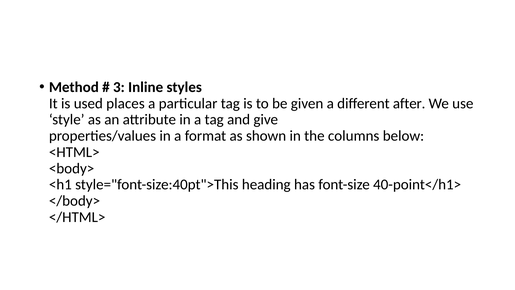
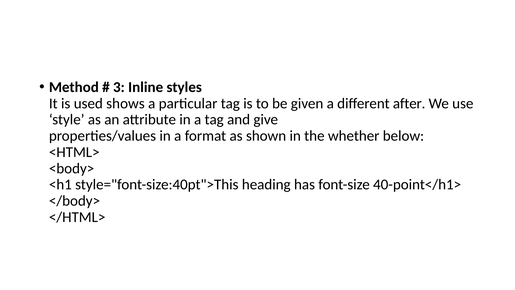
places: places -> shows (125, 103)
columns: columns -> whether (354, 136)
